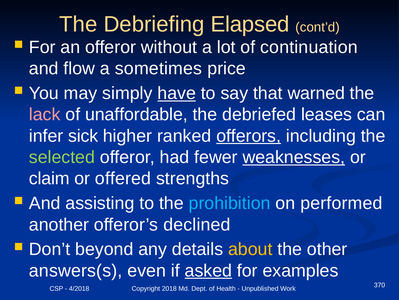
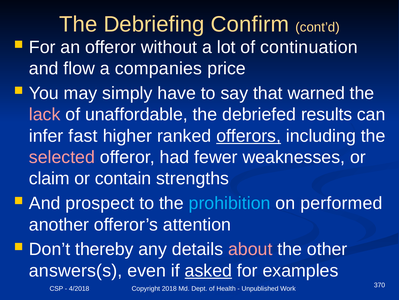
Elapsed: Elapsed -> Confirm (250, 24)
sometimes: sometimes -> companies (158, 68)
have underline: present -> none (177, 93)
leases: leases -> results (327, 114)
sick: sick -> fast (83, 136)
selected colour: light green -> pink (62, 157)
weaknesses underline: present -> none (294, 157)
offered: offered -> contain (123, 178)
assisting: assisting -> prospect (100, 203)
declined: declined -> attention (197, 224)
beyond: beyond -> thereby (104, 249)
about colour: yellow -> pink (250, 249)
